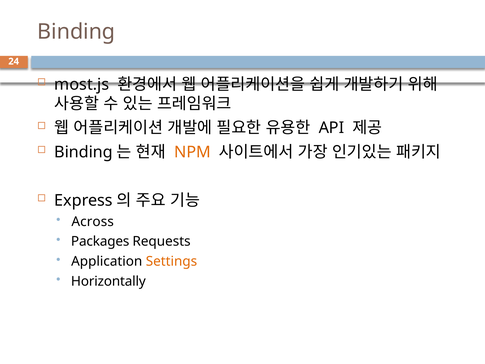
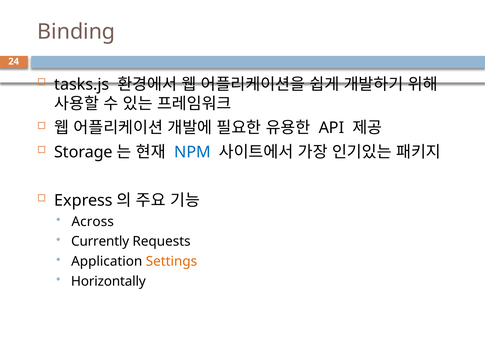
most.js: most.js -> tasks.js (82, 84)
Binding: Binding -> Storage (84, 152)
NPM colour: orange -> blue (192, 152)
Packages: Packages -> Currently (100, 241)
